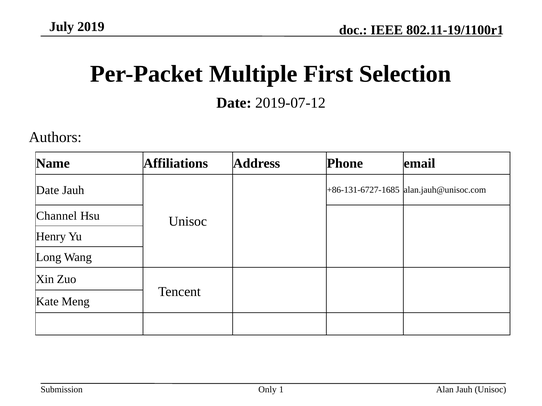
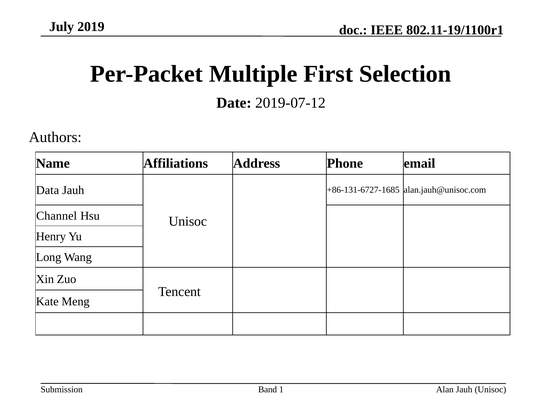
Date: Date -> Data (48, 190)
Only: Only -> Band (268, 390)
